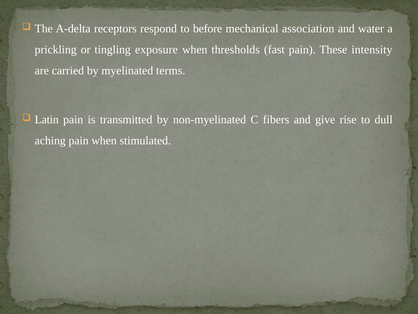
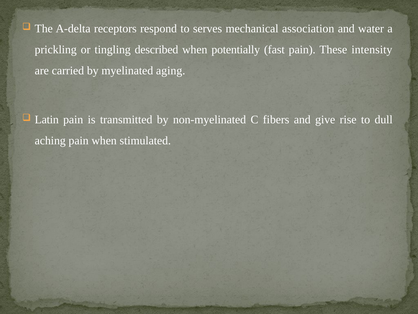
before: before -> serves (208, 29)
exposure: exposure -> described (156, 50)
thresholds: thresholds -> potentially (236, 50)
terms: terms -> aging (171, 71)
